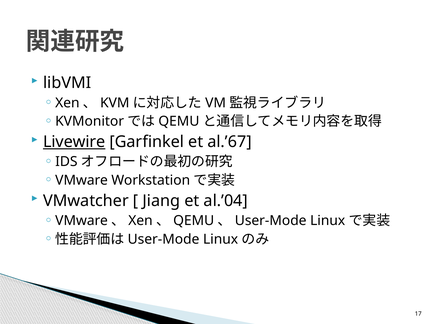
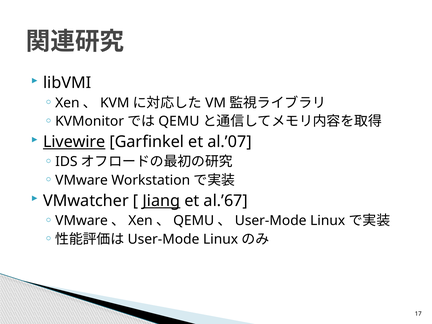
al.’67: al.’67 -> al.’07 (230, 142)
Jiang underline: none -> present (161, 201)
al.’04: al.’04 -> al.’67 (226, 201)
